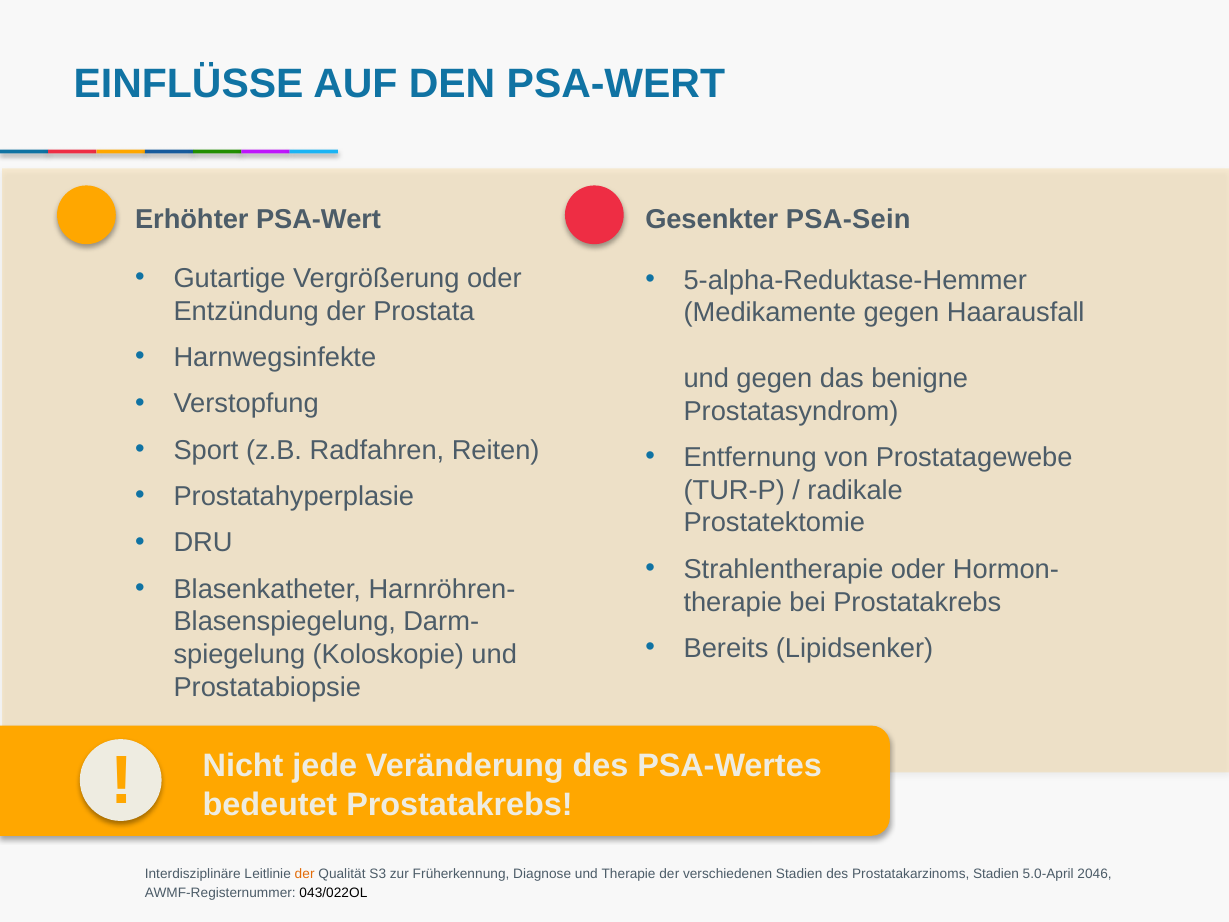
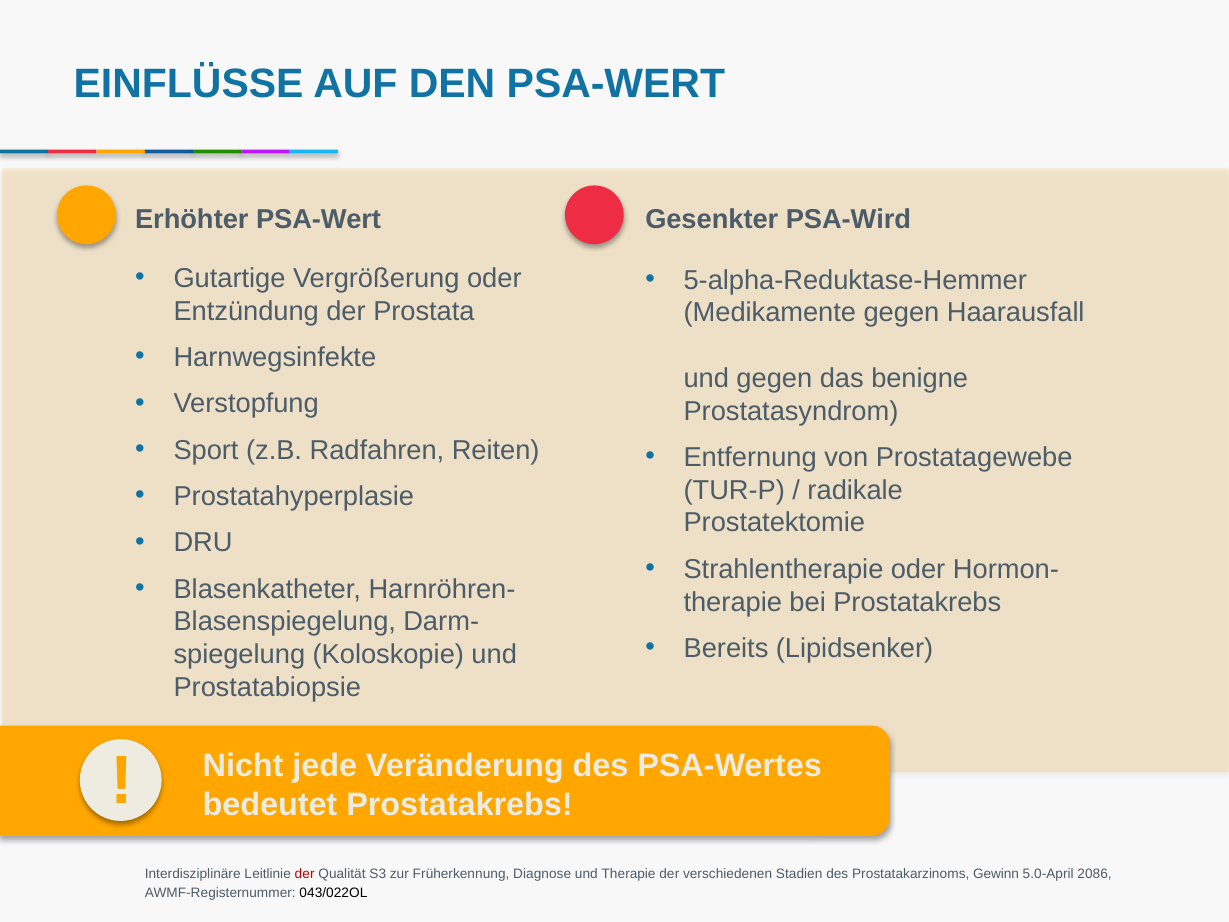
PSA-Sein: PSA-Sein -> PSA-Wird (848, 220)
der colour: orange -> red (305, 873)
Prostatakarzinoms Stadien: Stadien -> Gewinn (996, 873)
2046: 2046 -> 2086 (1095, 873)
